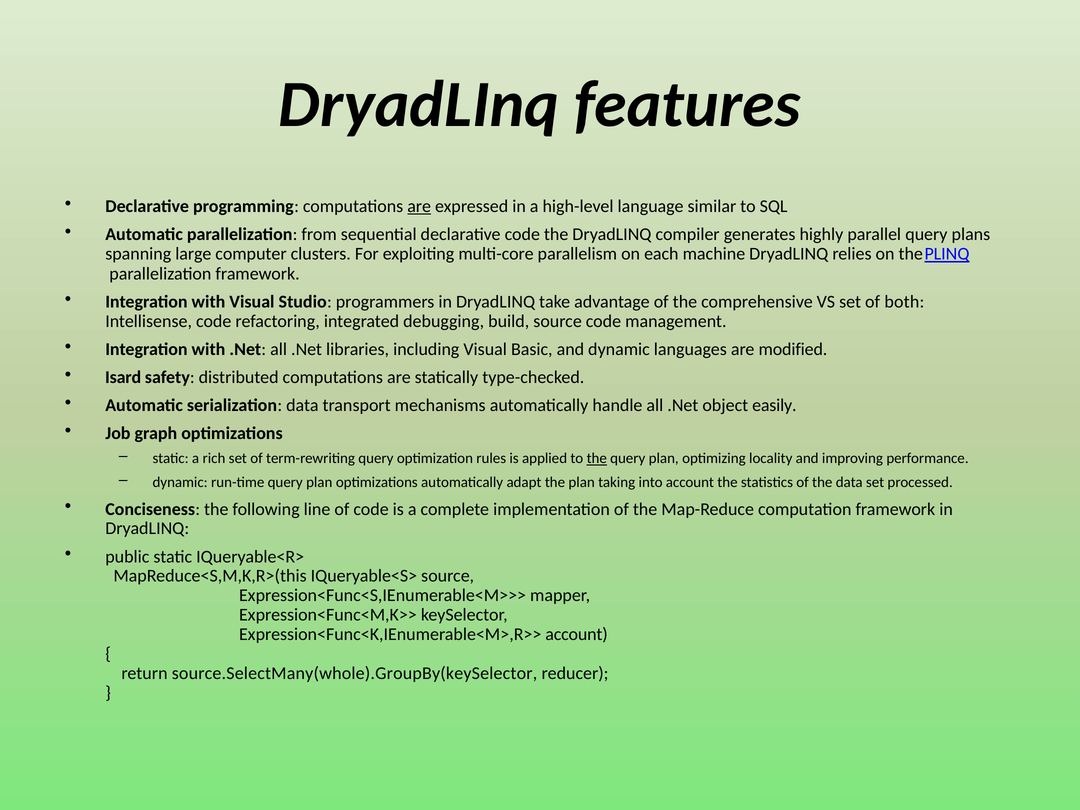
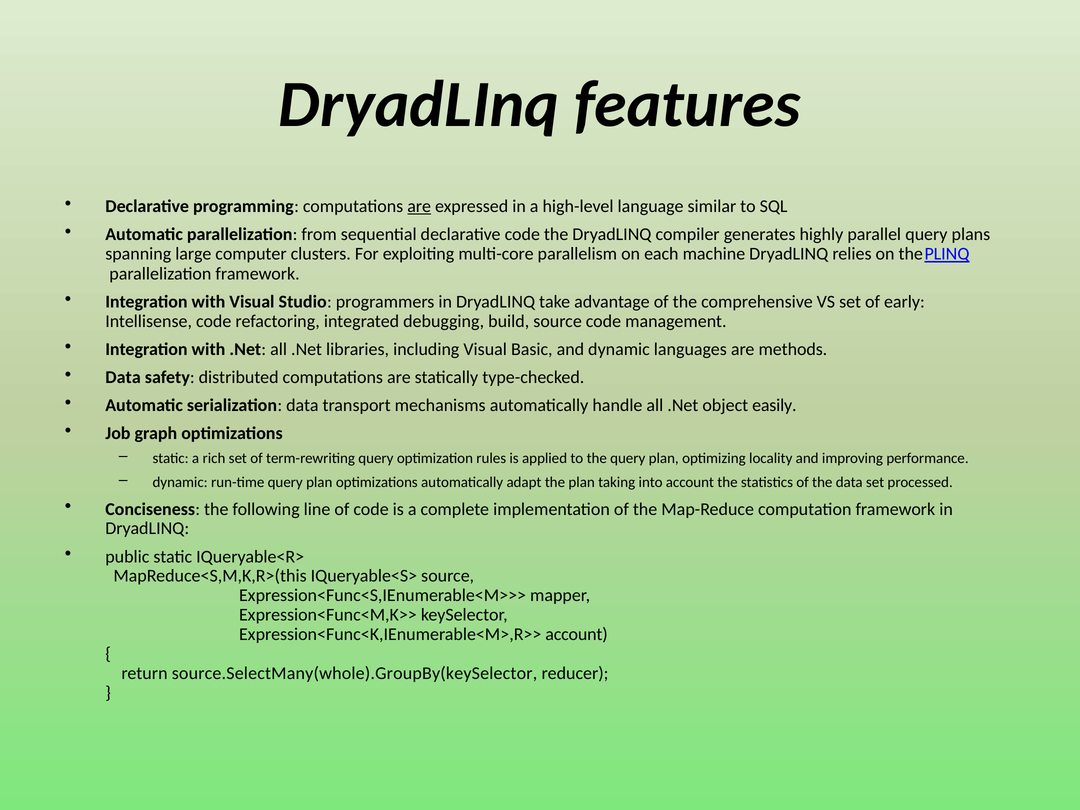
both: both -> early (904, 302)
modified: modified -> methods (793, 349)
Isard: Isard -> Data (123, 377)
the underline: present -> none (597, 458)
